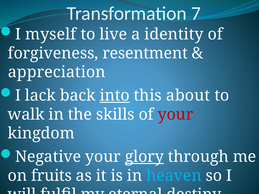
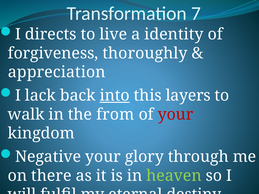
myself: myself -> directs (51, 34)
resentment: resentment -> thoroughly (145, 53)
about: about -> layers (188, 96)
skills: skills -> from (115, 115)
glory underline: present -> none (144, 157)
fruits: fruits -> there (51, 176)
heaven colour: light blue -> light green (174, 176)
